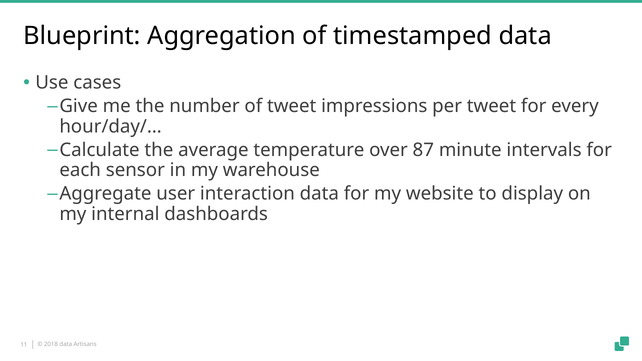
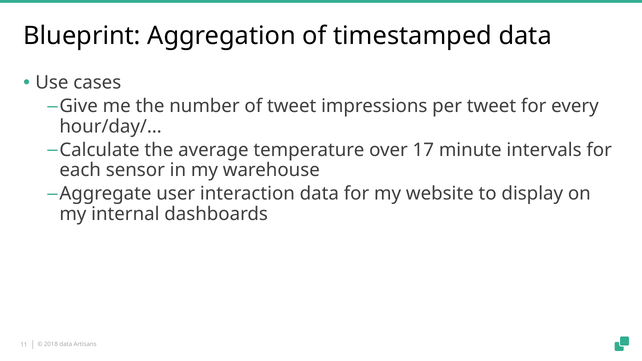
87: 87 -> 17 (423, 150)
